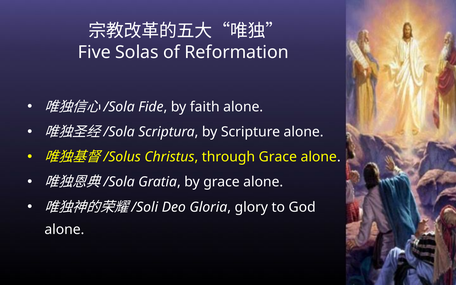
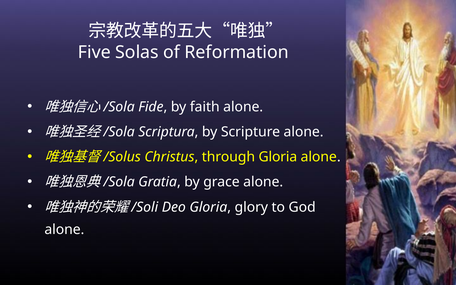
through Grace: Grace -> Gloria (278, 157)
